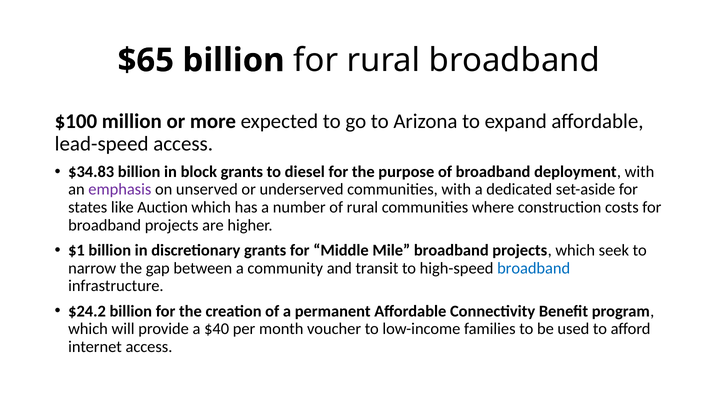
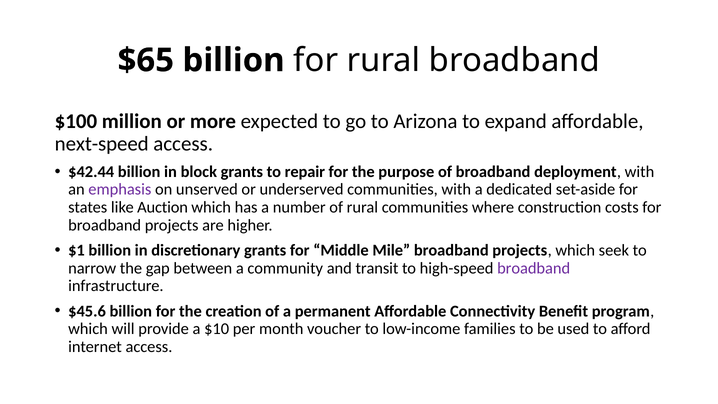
lead-speed: lead-speed -> next-speed (102, 144)
$34.83: $34.83 -> $42.44 (91, 172)
diesel: diesel -> repair (305, 172)
broadband colour: blue -> purple (534, 268)
$24.2: $24.2 -> $45.6 (87, 311)
$40: $40 -> $10 (217, 329)
